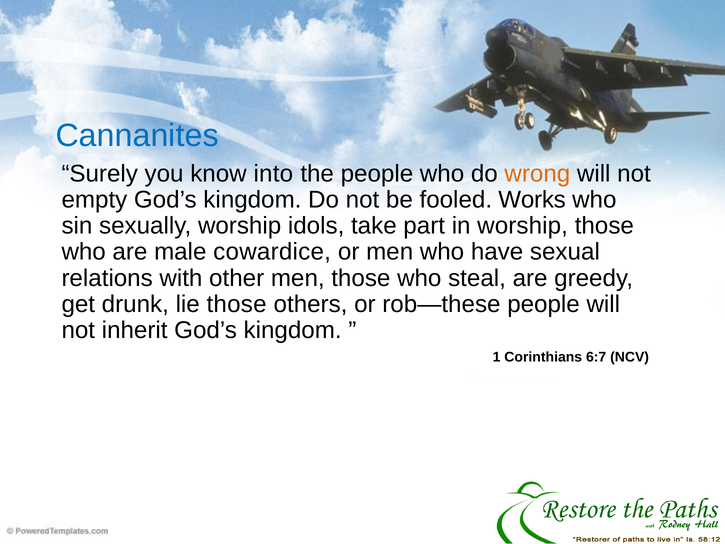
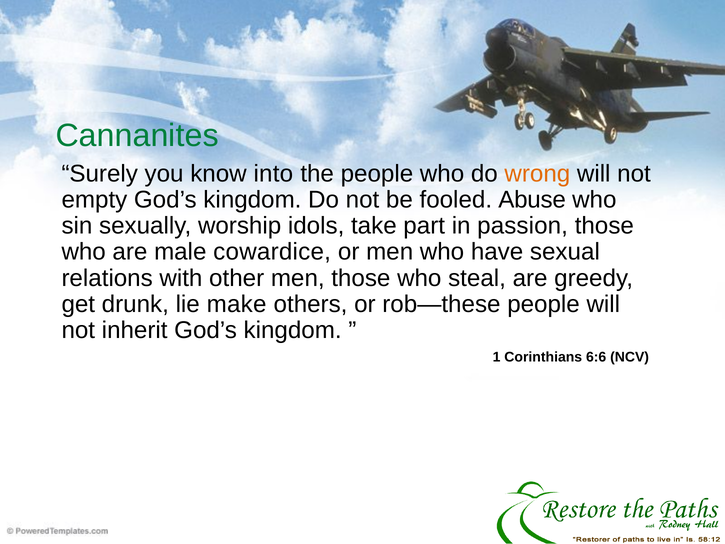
Cannanites colour: blue -> green (137, 135)
Works: Works -> Abuse (532, 200)
in worship: worship -> passion (523, 226)
lie those: those -> make (237, 304)
6:7: 6:7 -> 6:6 (596, 357)
